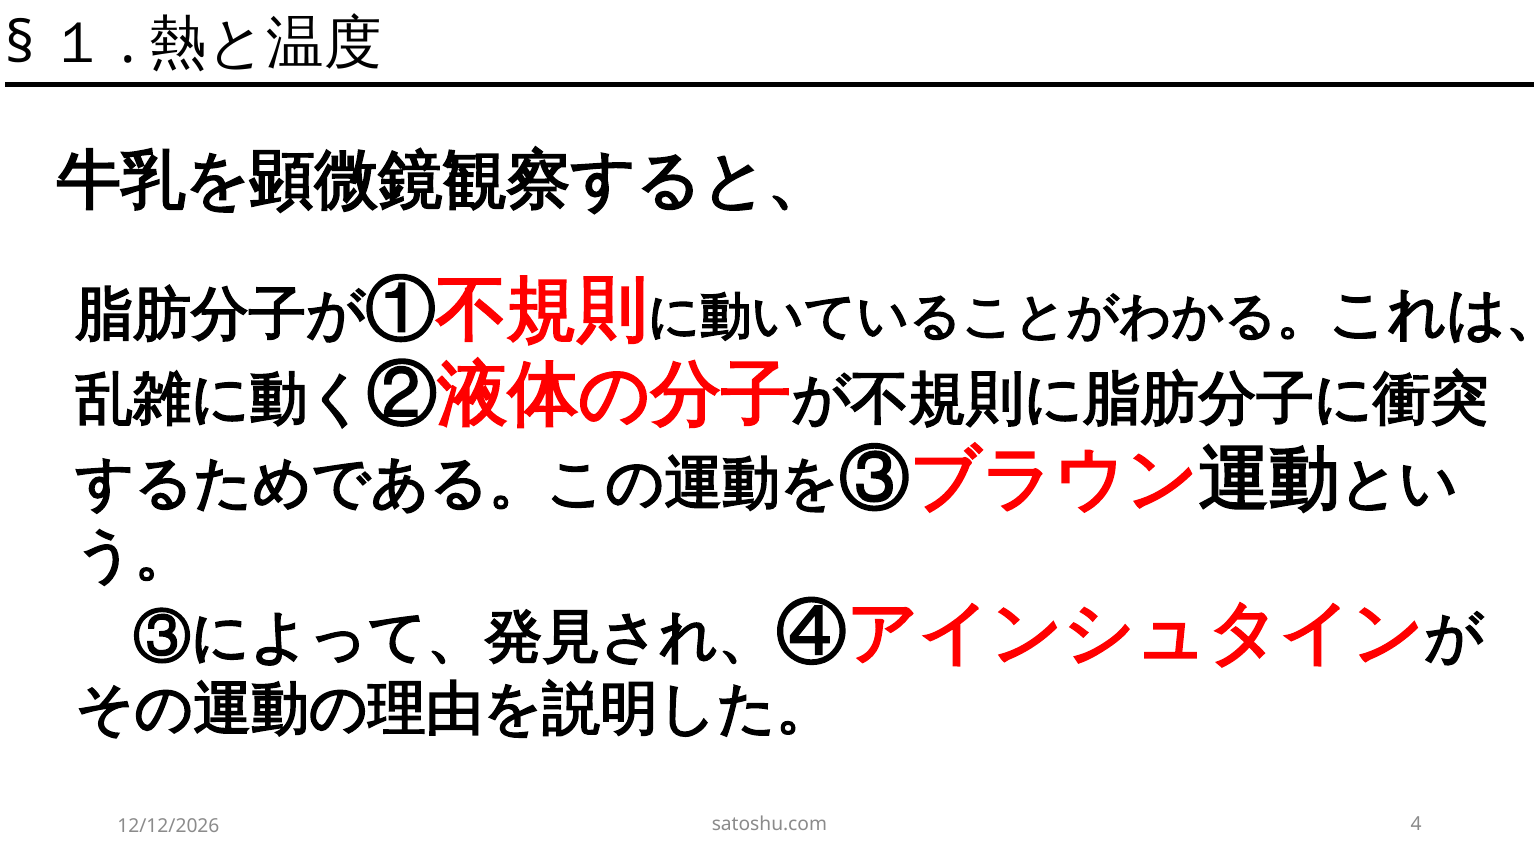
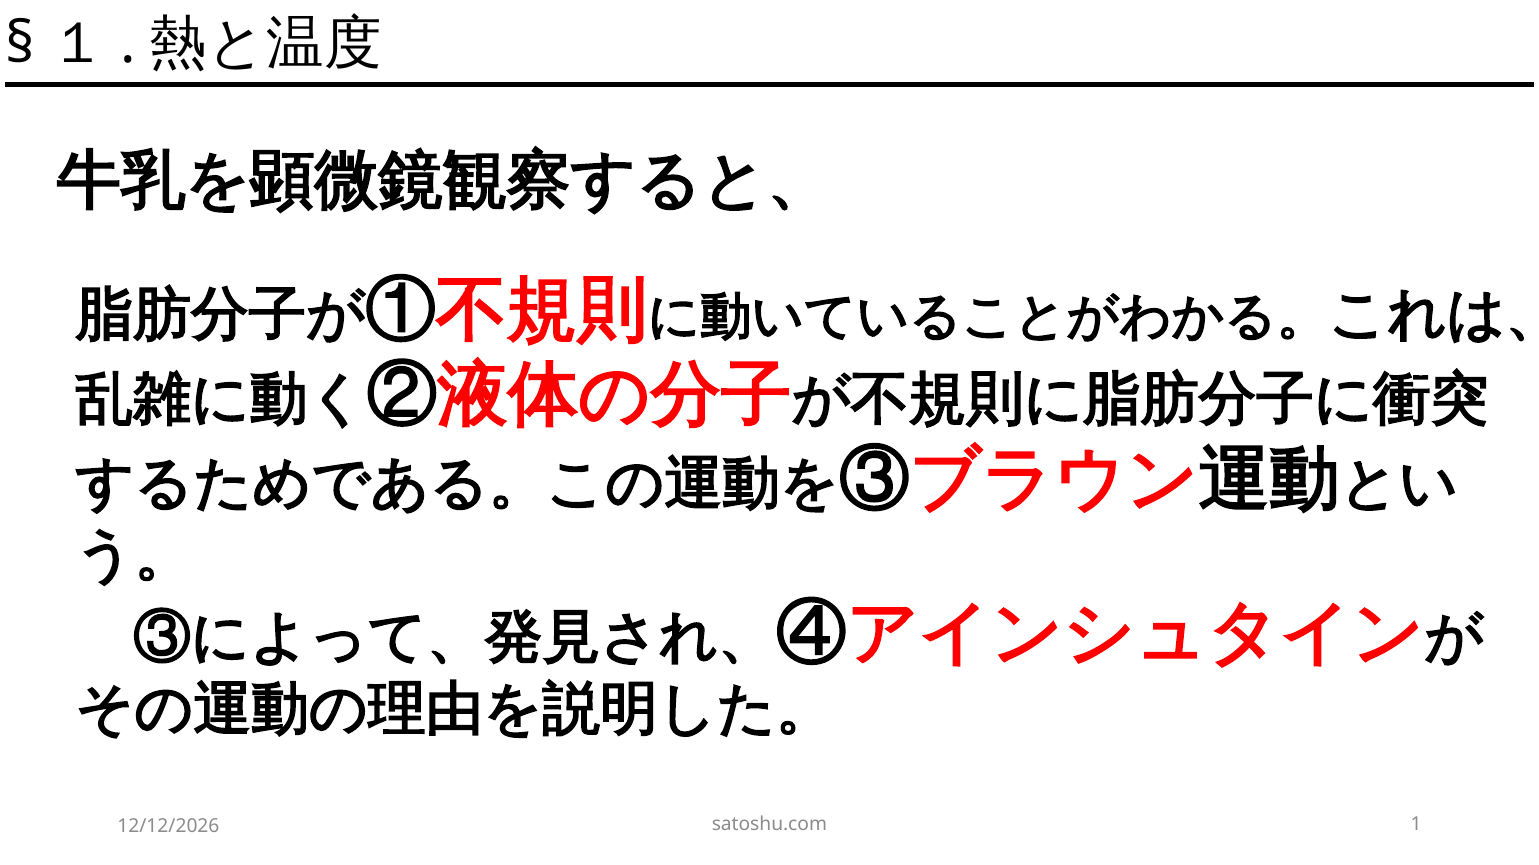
4: 4 -> 1 (1416, 825)
